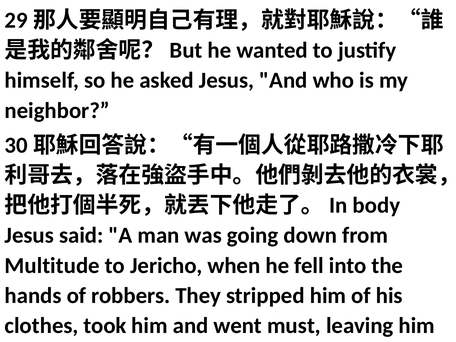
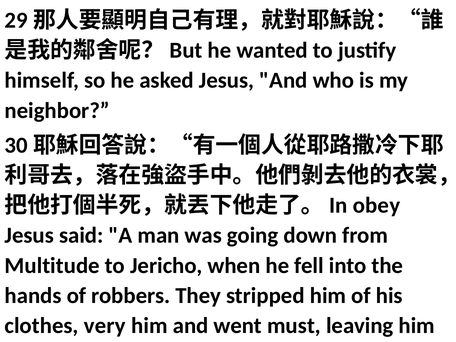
body: body -> obey (376, 205)
took: took -> very (105, 326)
